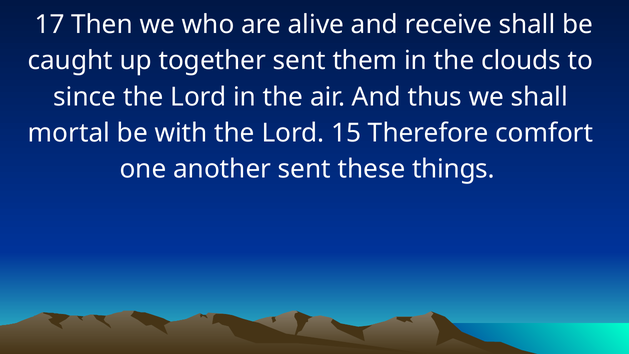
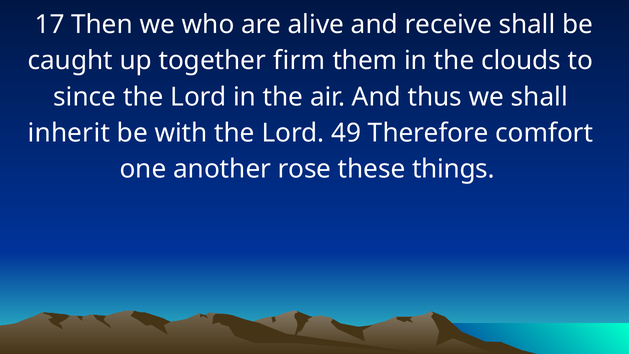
together sent: sent -> firm (299, 61)
mortal: mortal -> inherit (69, 133)
15: 15 -> 49 (346, 133)
another sent: sent -> rose (305, 169)
